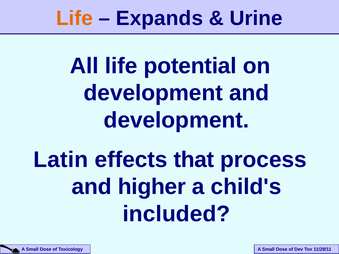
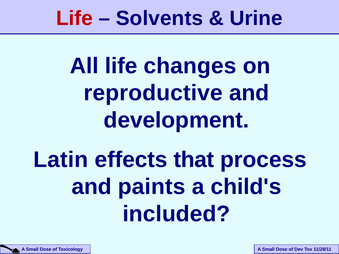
Life colour: orange -> red (74, 18)
Expands: Expands -> Solvents (159, 18)
potential: potential -> changes (190, 66)
development: development -> reproductive (153, 93)
higher: higher -> paints (152, 187)
